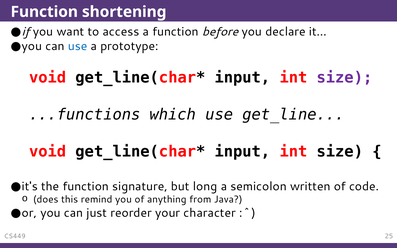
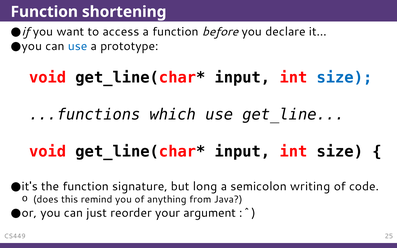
size colour: purple -> blue (344, 77)
written: written -> writing (310, 186)
character: character -> argument (210, 213)
